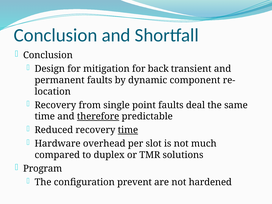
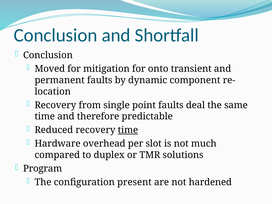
Design: Design -> Moved (50, 69)
back: back -> onto (158, 69)
therefore underline: present -> none (98, 116)
prevent: prevent -> present (134, 182)
